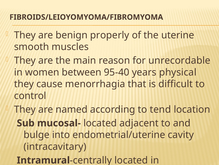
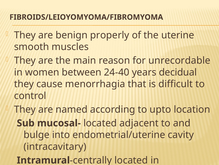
95-40: 95-40 -> 24-40 (117, 72)
physical: physical -> decidual (178, 72)
tend: tend -> upto (160, 109)
